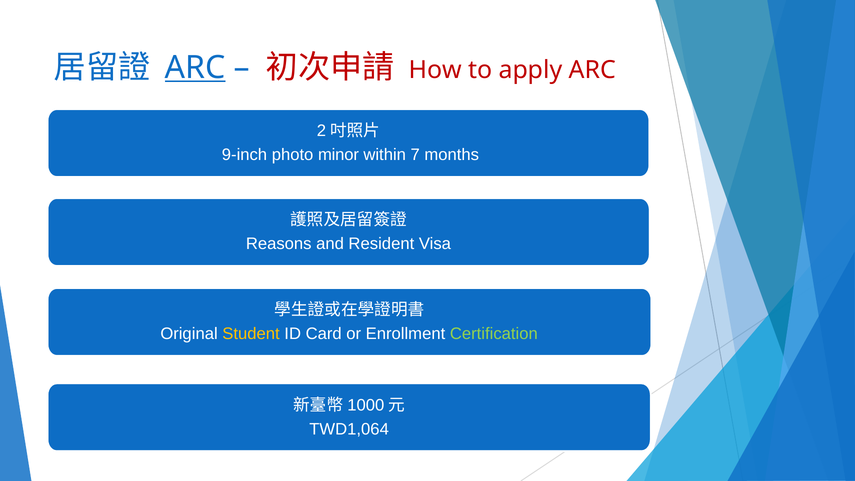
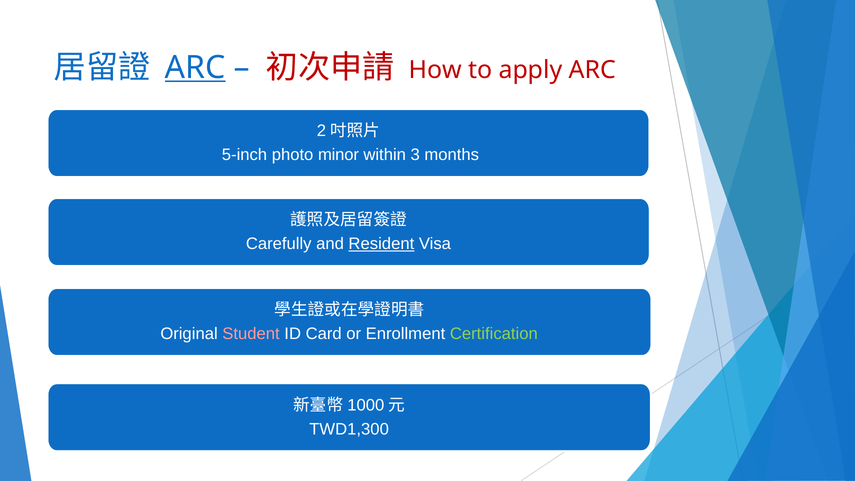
9-inch: 9-inch -> 5-inch (244, 155)
7: 7 -> 3 (415, 155)
Reasons: Reasons -> Carefully (279, 244)
Resident underline: none -> present (381, 244)
Student colour: yellow -> pink (251, 334)
TWD1,064: TWD1,064 -> TWD1,300 (349, 429)
